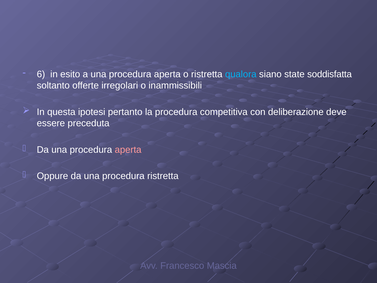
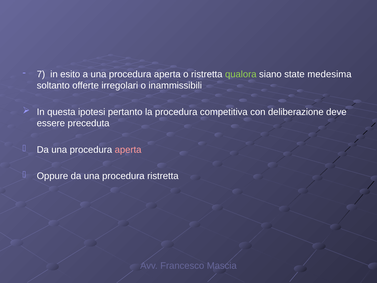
6: 6 -> 7 (41, 74)
qualora colour: light blue -> light green (241, 74)
soddisfatta: soddisfatta -> medesima (329, 74)
